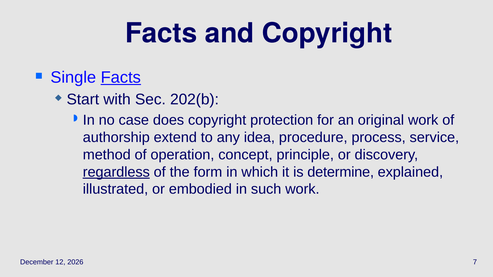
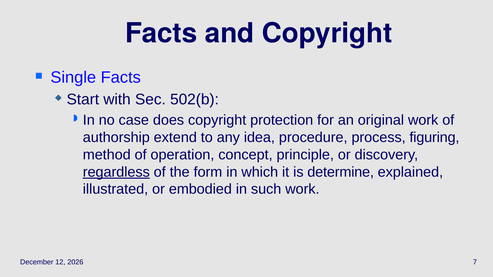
Facts underline: present -> none (121, 78)
202(b: 202(b -> 502(b (194, 100)
service: service -> figuring (434, 138)
